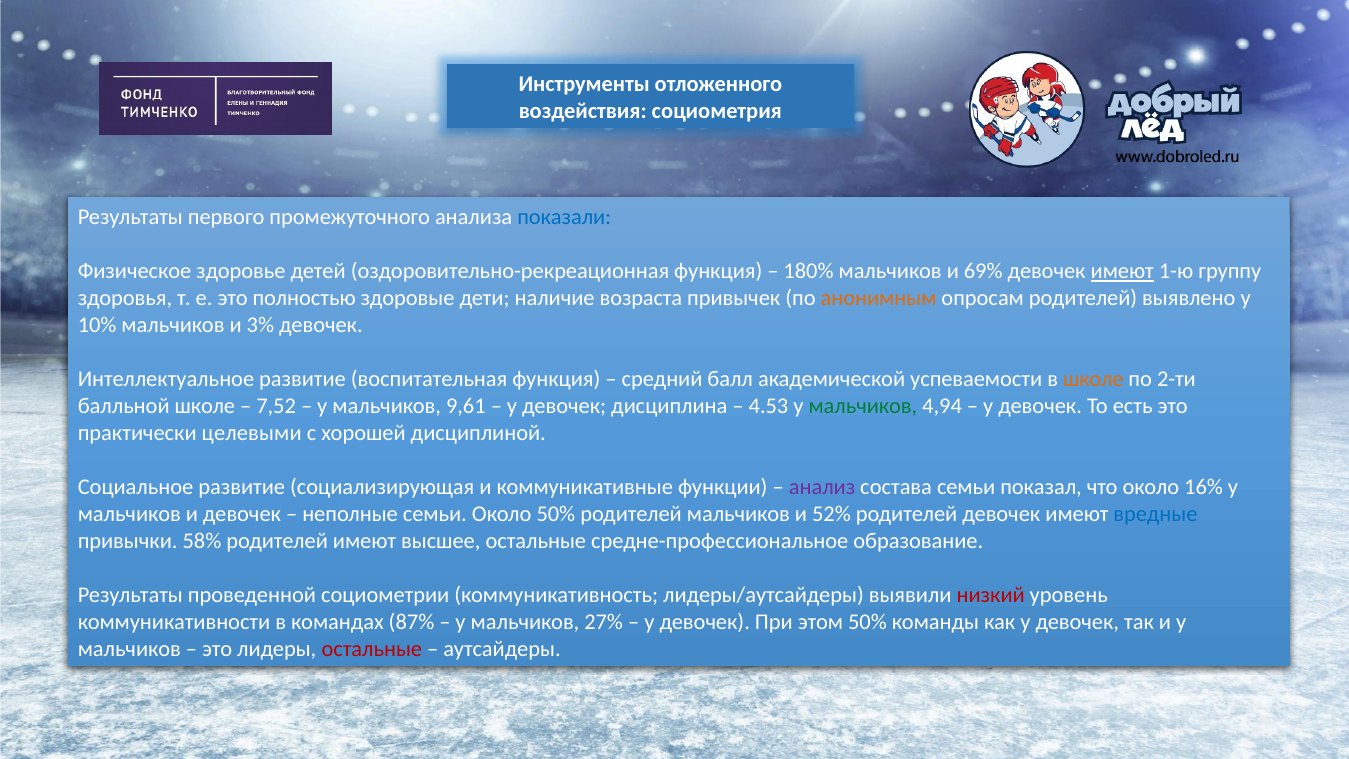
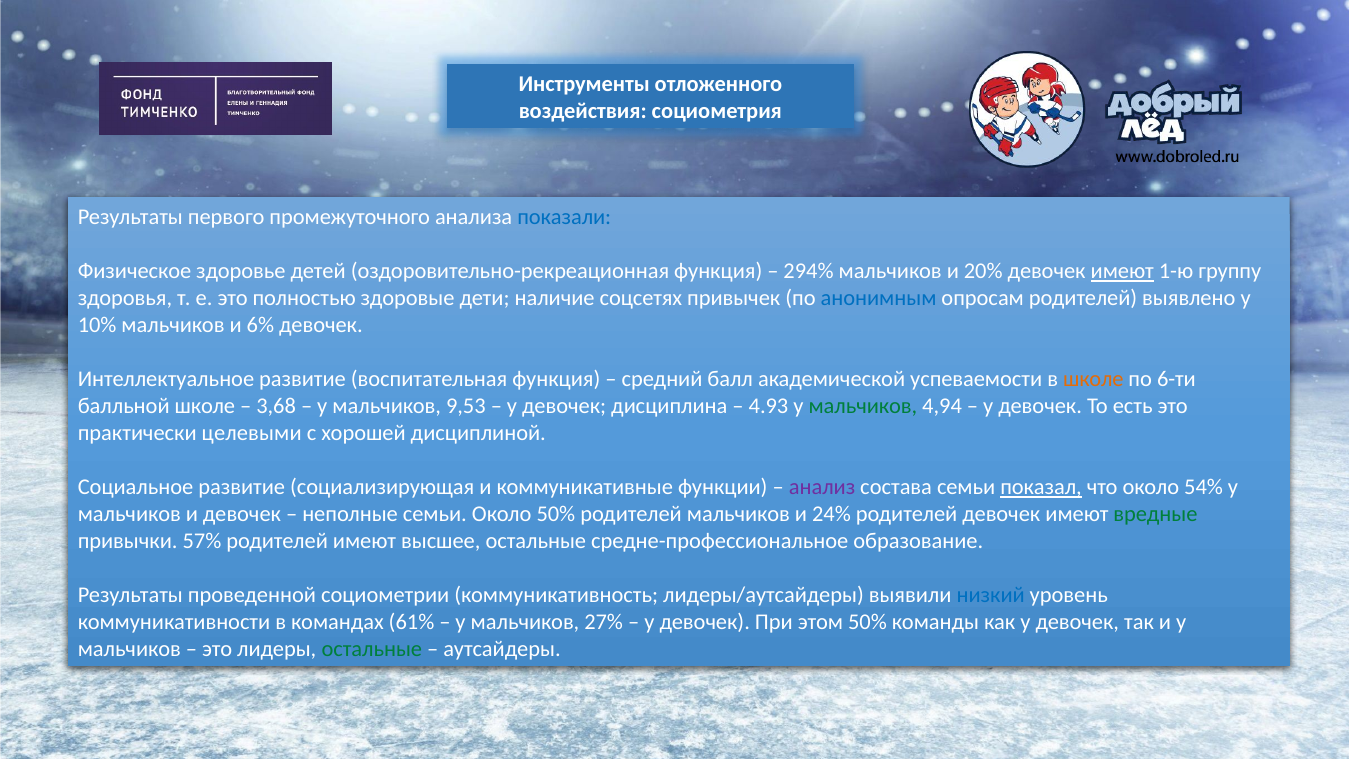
180%: 180% -> 294% (809, 271)
69%: 69% -> 20% (983, 271)
возраста: возраста -> соцсетях (641, 298)
анонимным colour: orange -> blue (879, 298)
3%: 3% -> 6% (260, 325)
2-ти: 2-ти -> 6-ти (1176, 379)
7,52: 7,52 -> 3,68 (276, 406)
9,61: 9,61 -> 9,53 (466, 406)
4.53: 4.53 -> 4.93 (769, 406)
показал underline: none -> present (1041, 487)
16%: 16% -> 54% (1204, 487)
52%: 52% -> 24% (831, 514)
вредные colour: blue -> green (1155, 514)
58%: 58% -> 57% (202, 541)
низкий colour: red -> blue (991, 595)
87%: 87% -> 61% (412, 622)
остальные colour: red -> green (372, 649)
